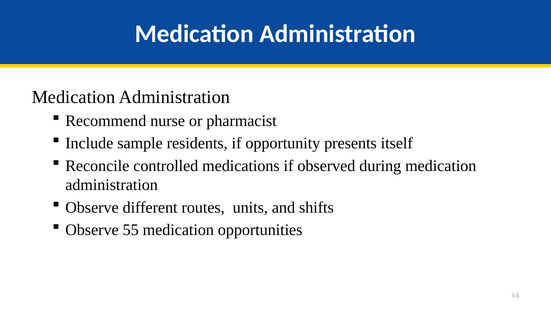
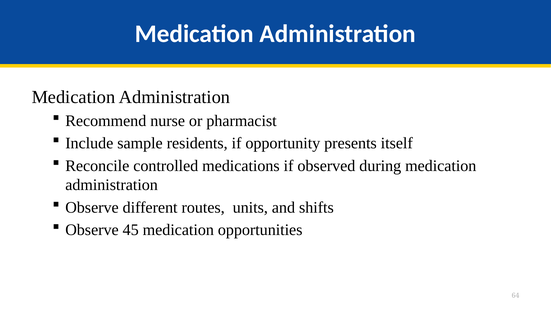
55: 55 -> 45 (131, 230)
